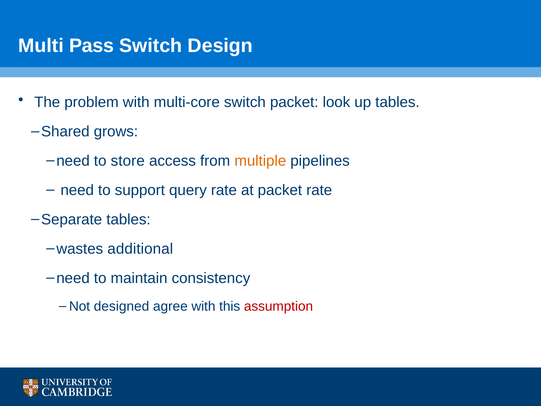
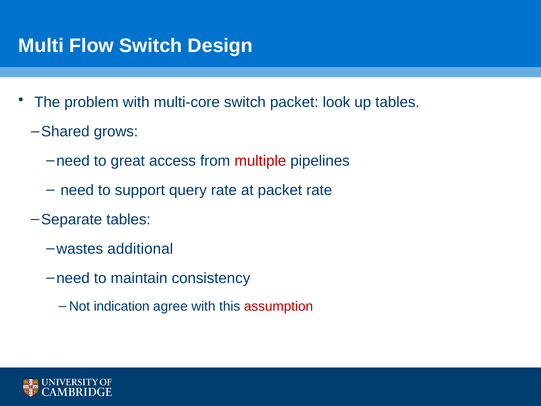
Pass: Pass -> Flow (92, 46)
store: store -> great (128, 161)
multiple colour: orange -> red (260, 161)
designed: designed -> indication (122, 306)
